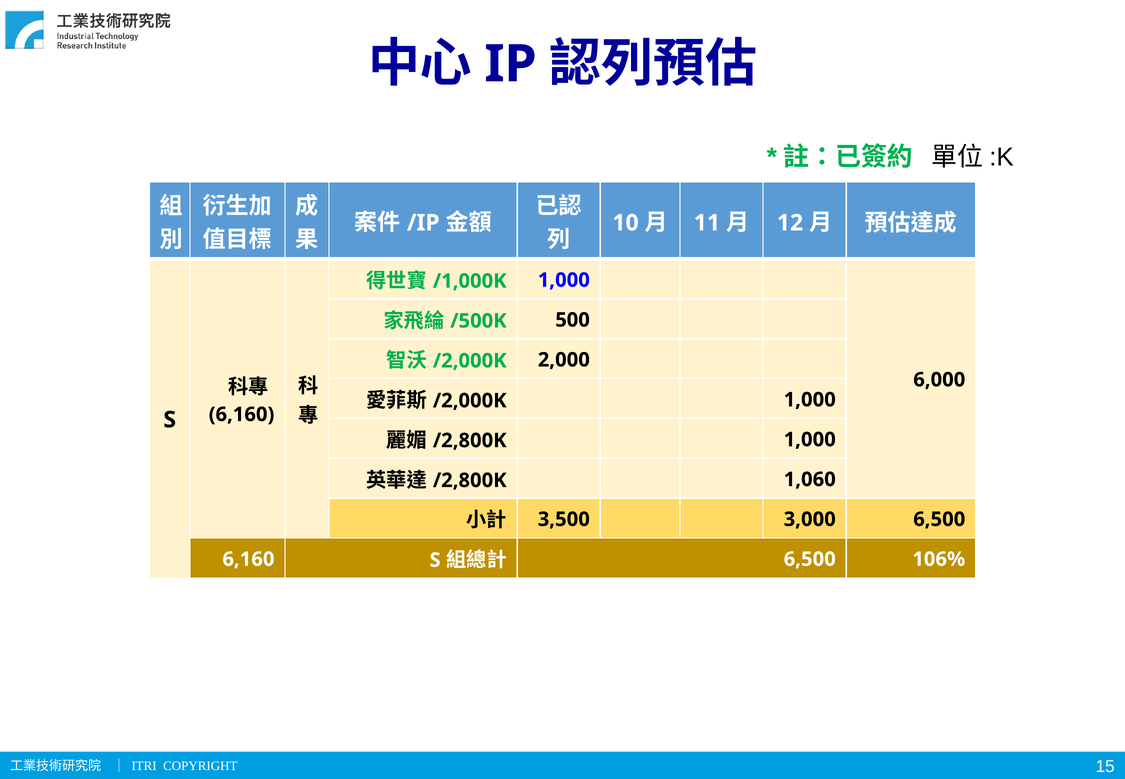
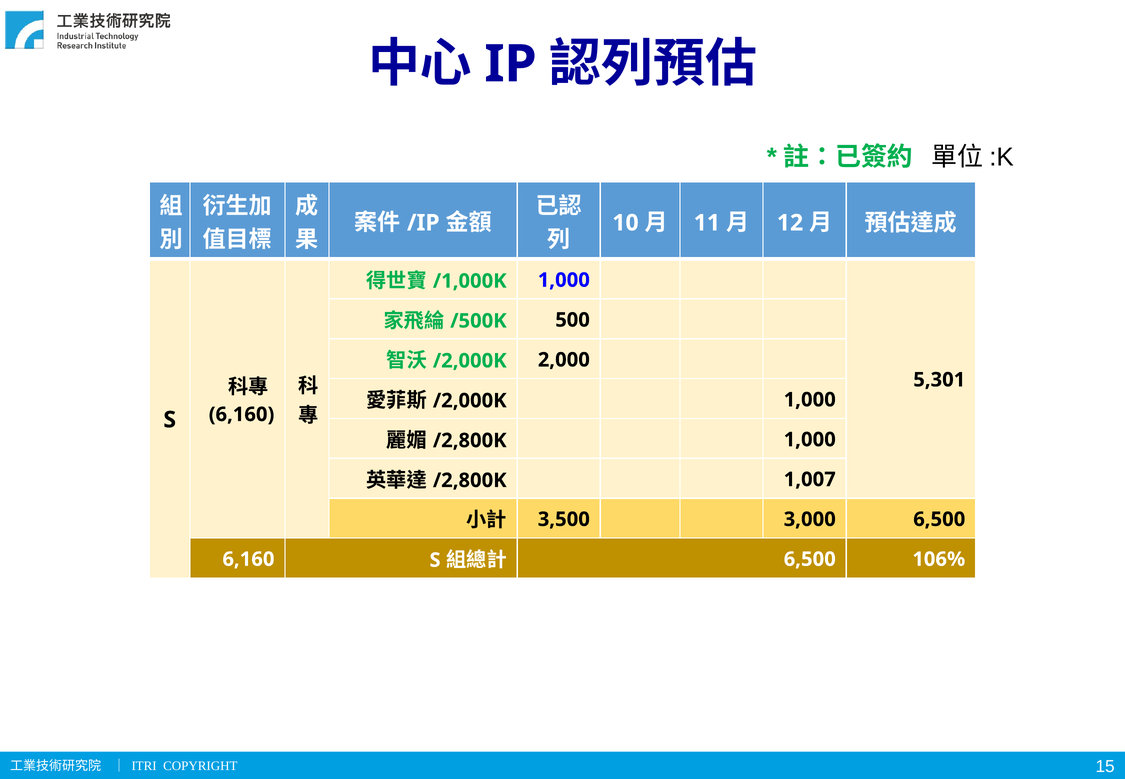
6,000: 6,000 -> 5,301 (939, 380)
1,060: 1,060 -> 1,007 (810, 479)
